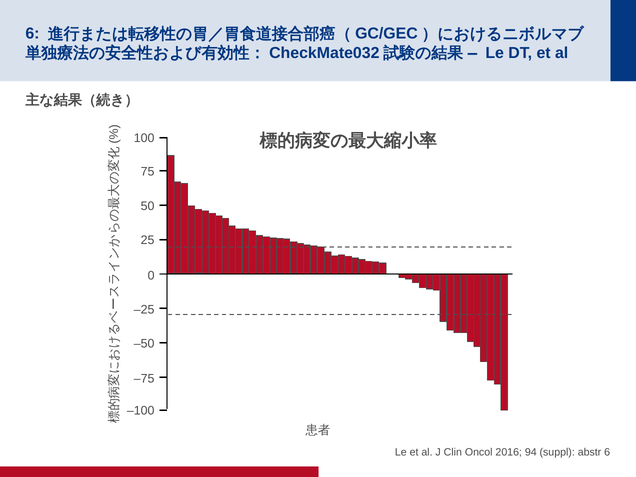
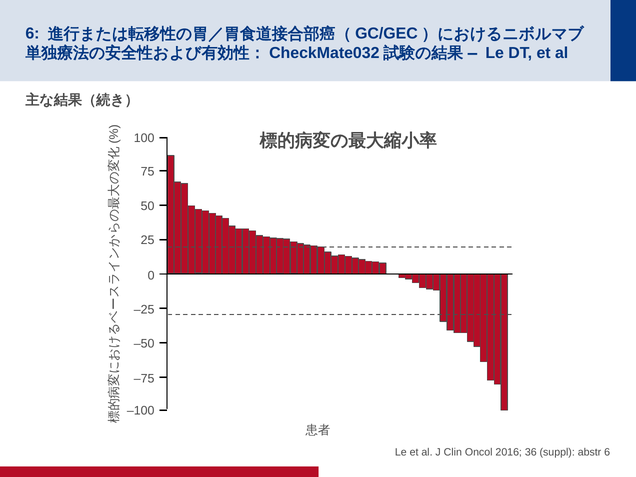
94: 94 -> 36 (531, 452)
